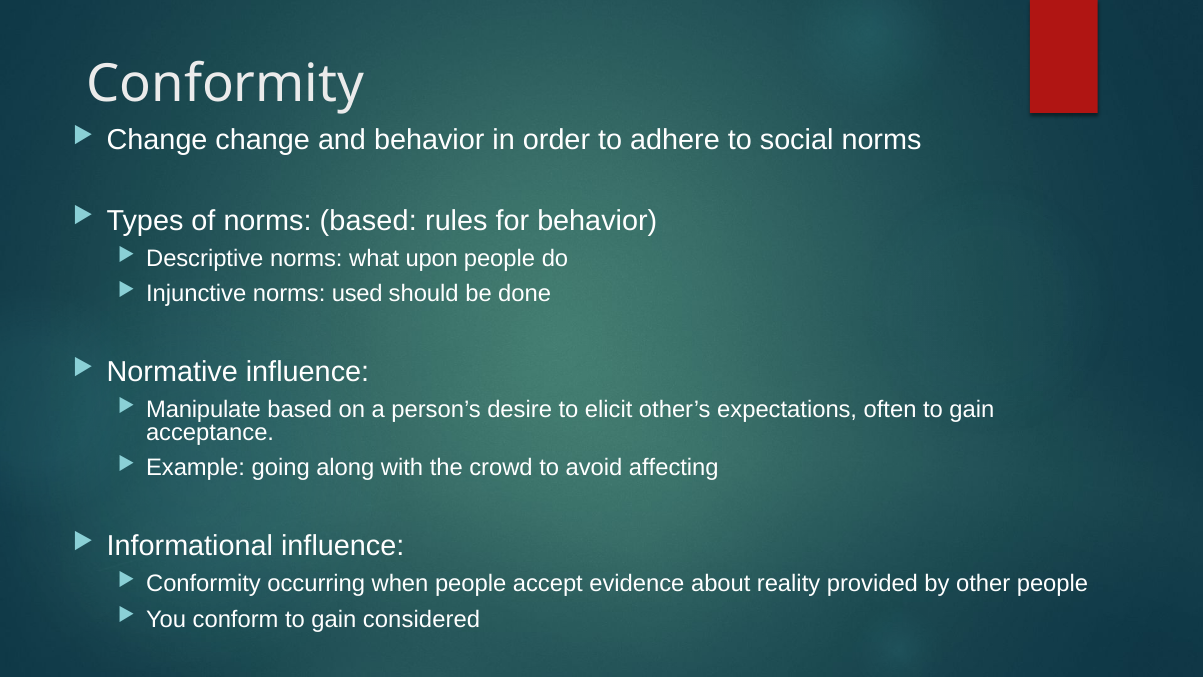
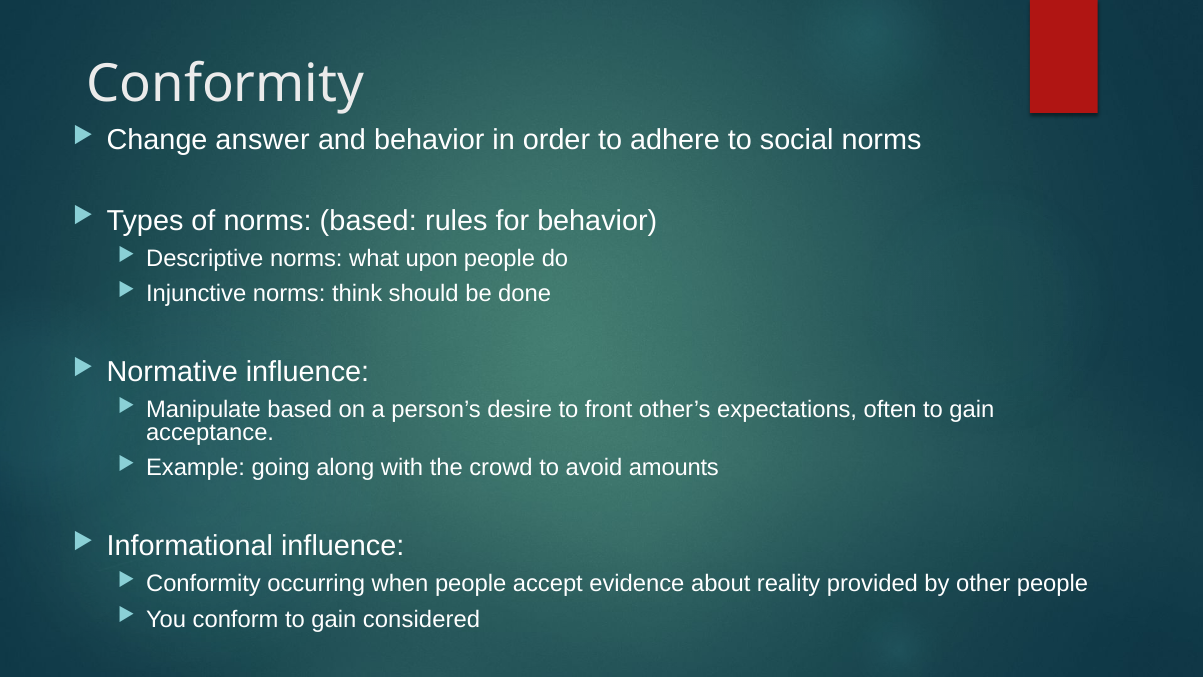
Change change: change -> answer (263, 140)
used: used -> think (357, 294)
elicit: elicit -> front (609, 410)
affecting: affecting -> amounts (674, 468)
